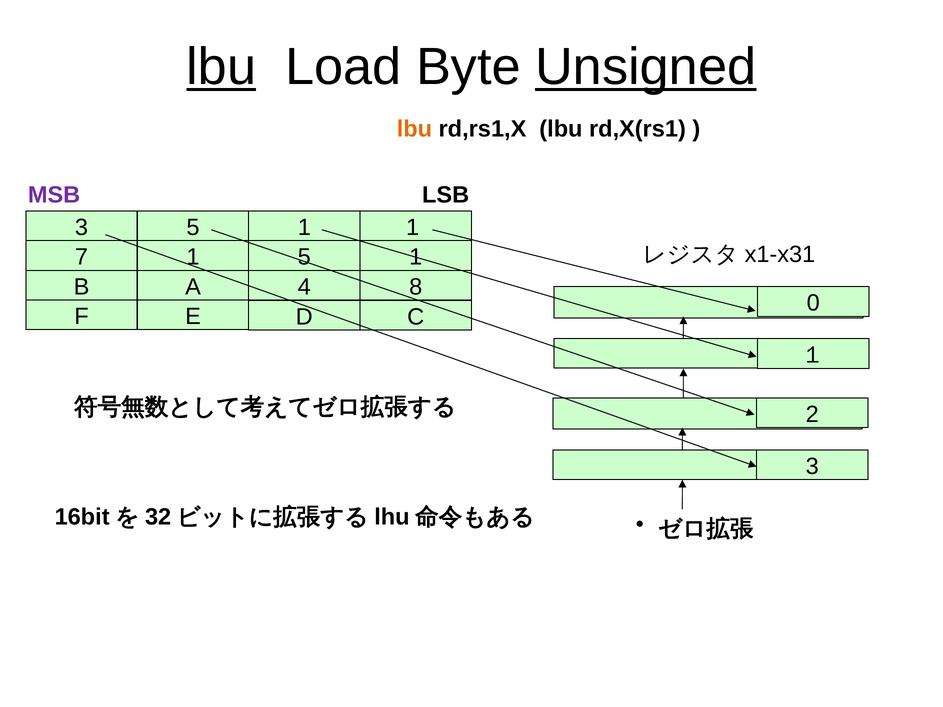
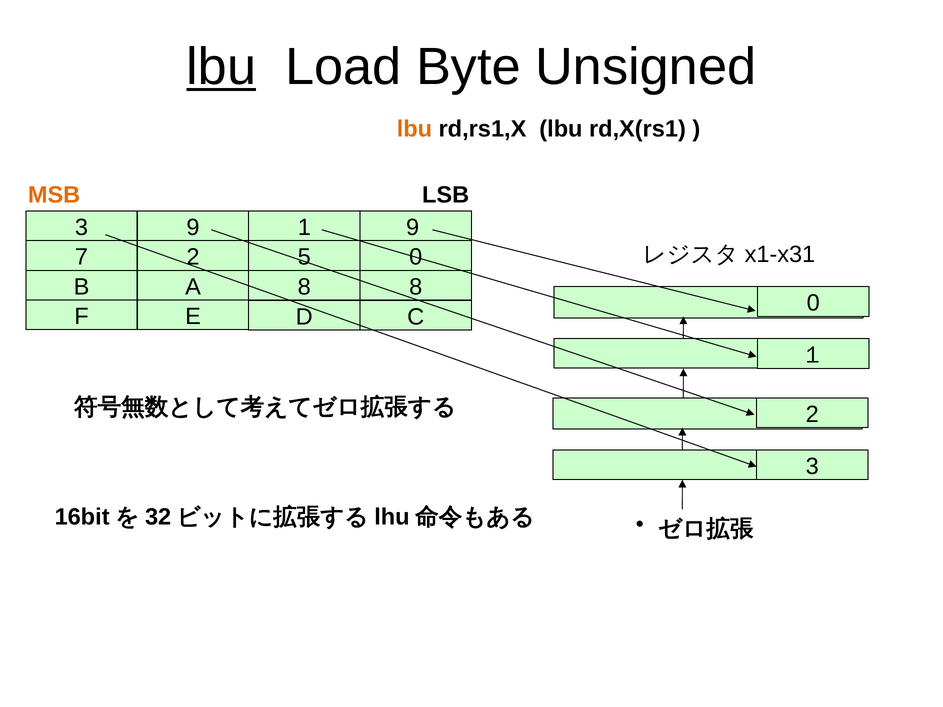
Unsigned underline: present -> none (646, 67)
MSB colour: purple -> orange (54, 195)
3 5: 5 -> 9 (193, 228)
1 1: 1 -> 9 (413, 228)
7 1: 1 -> 2 (193, 257)
1: 1 -> 0 (416, 257)
A 4: 4 -> 8 (304, 287)
